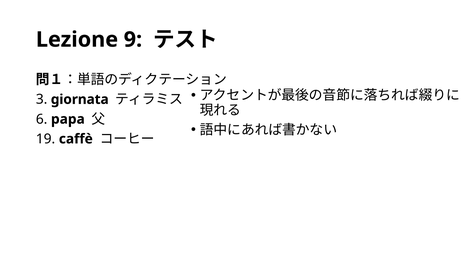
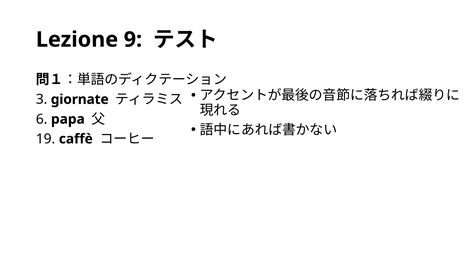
giornata: giornata -> giornate (80, 99)
